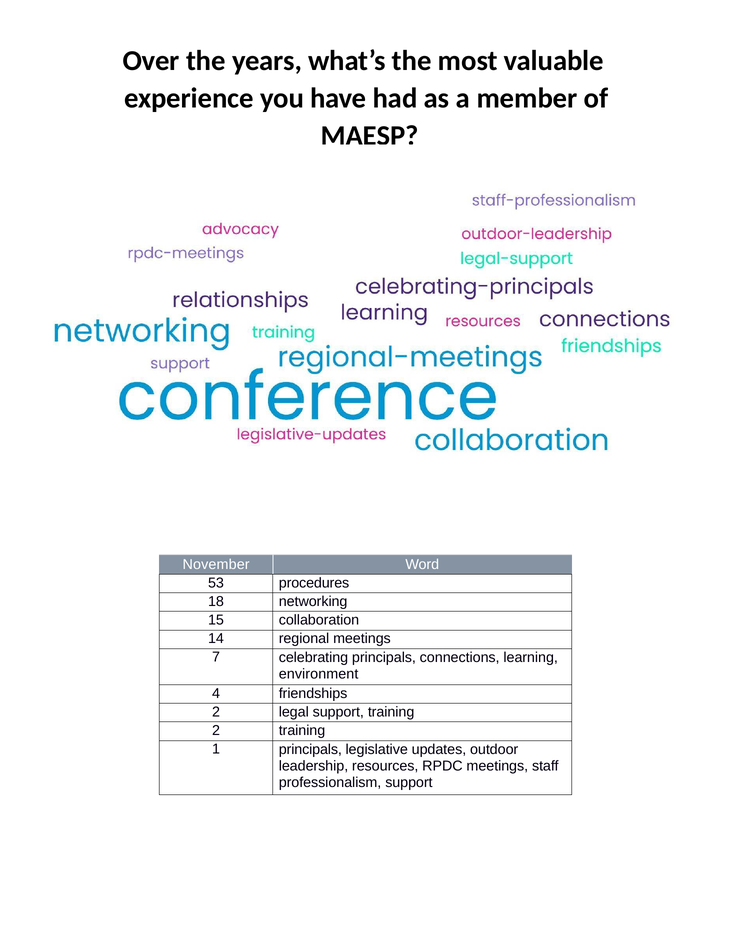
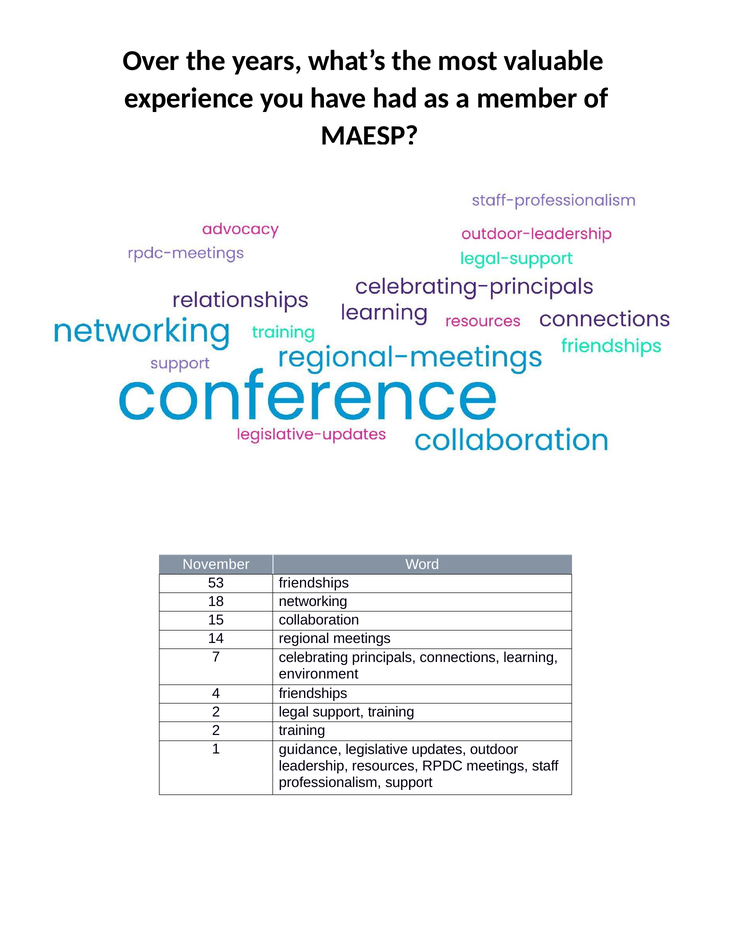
53 procedures: procedures -> friendships (314, 583)
1 principals: principals -> guidance (310, 750)
